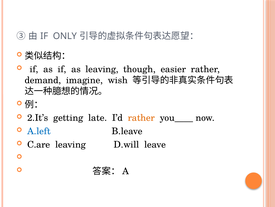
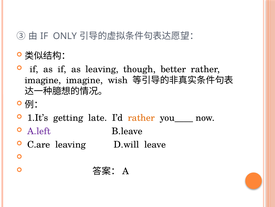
easier: easier -> better (173, 69)
demand: demand -> imagine (43, 80)
2.It’s: 2.It’s -> 1.It’s (38, 118)
A.left colour: blue -> purple (39, 131)
